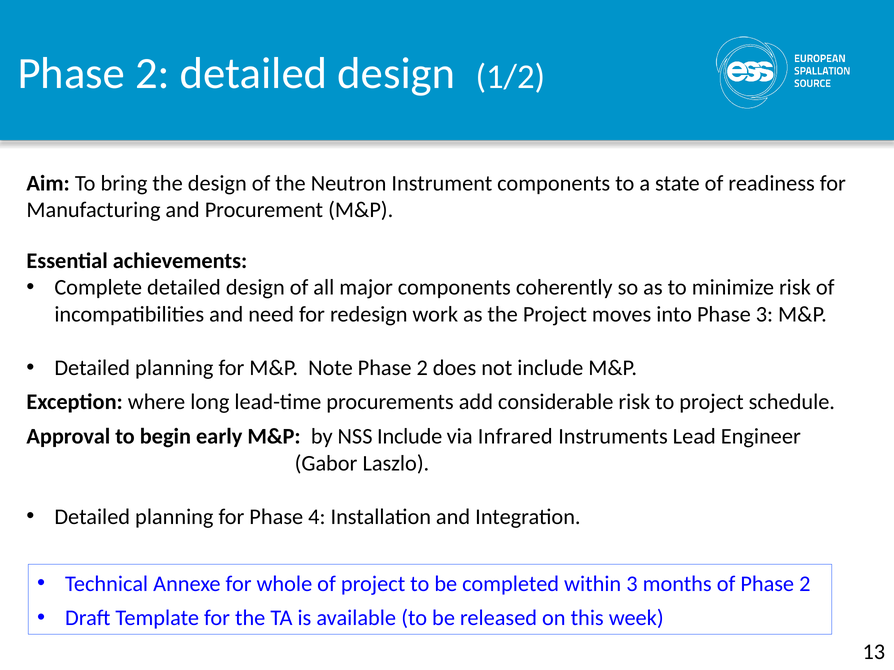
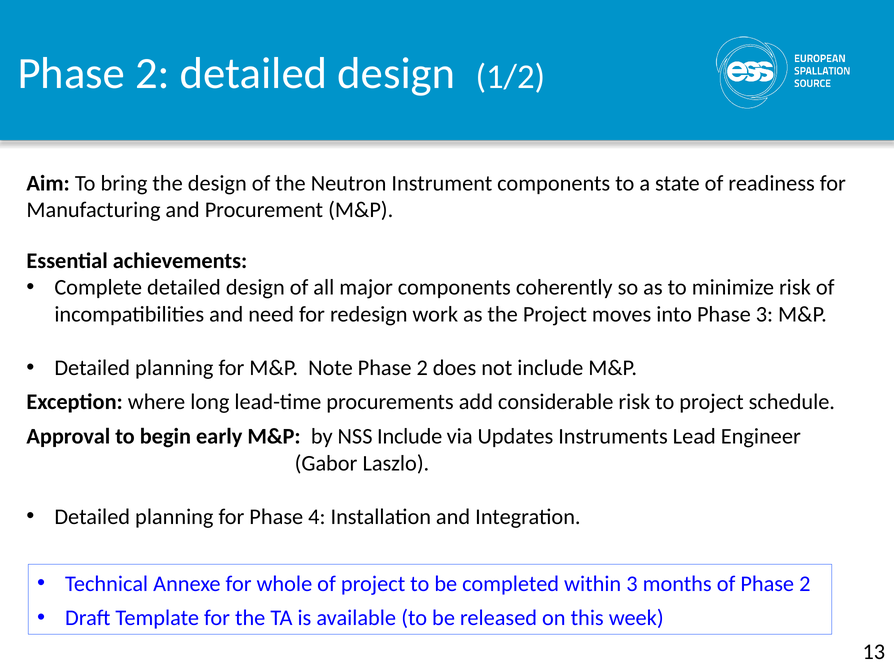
Infrared: Infrared -> Updates (515, 437)
